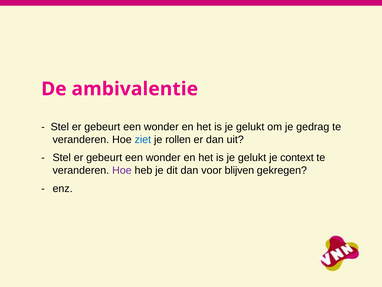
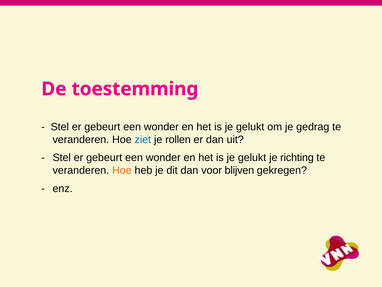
ambivalentie: ambivalentie -> toestemming (135, 89)
context: context -> richting (297, 157)
Hoe colour: purple -> orange (122, 170)
